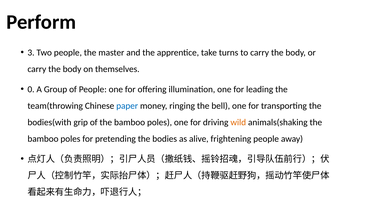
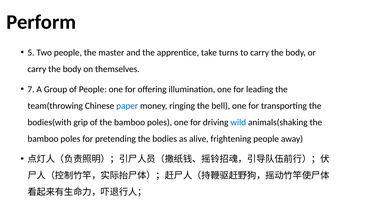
3: 3 -> 5 (31, 53)
0: 0 -> 7 (31, 89)
wild colour: orange -> blue (238, 122)
